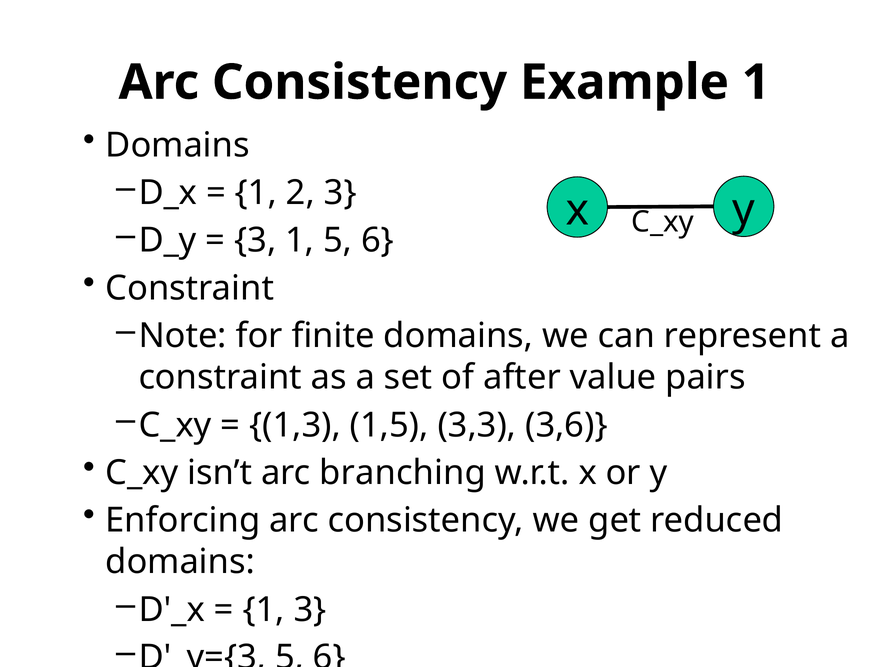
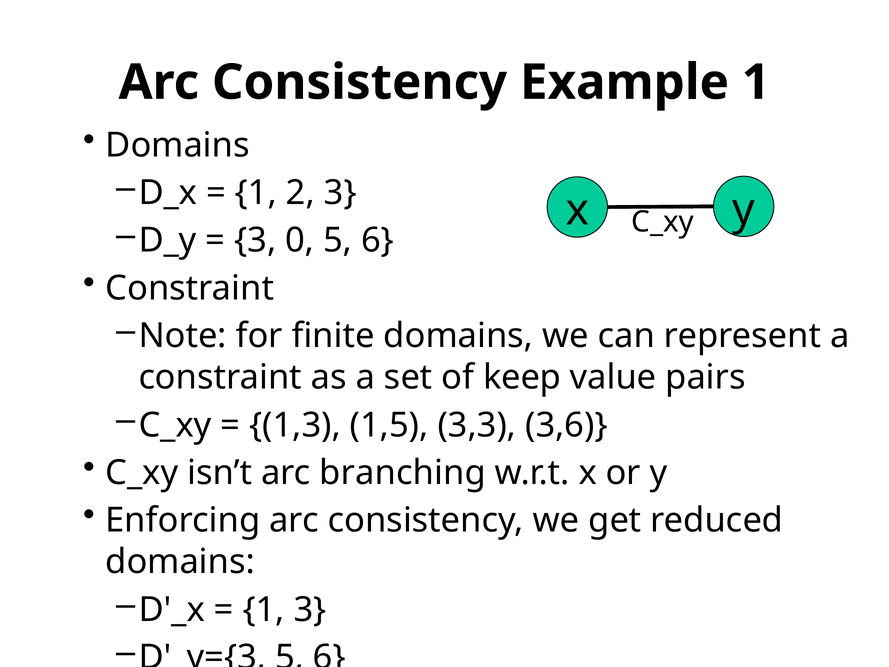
3 1: 1 -> 0 (300, 240)
after: after -> keep (522, 377)
